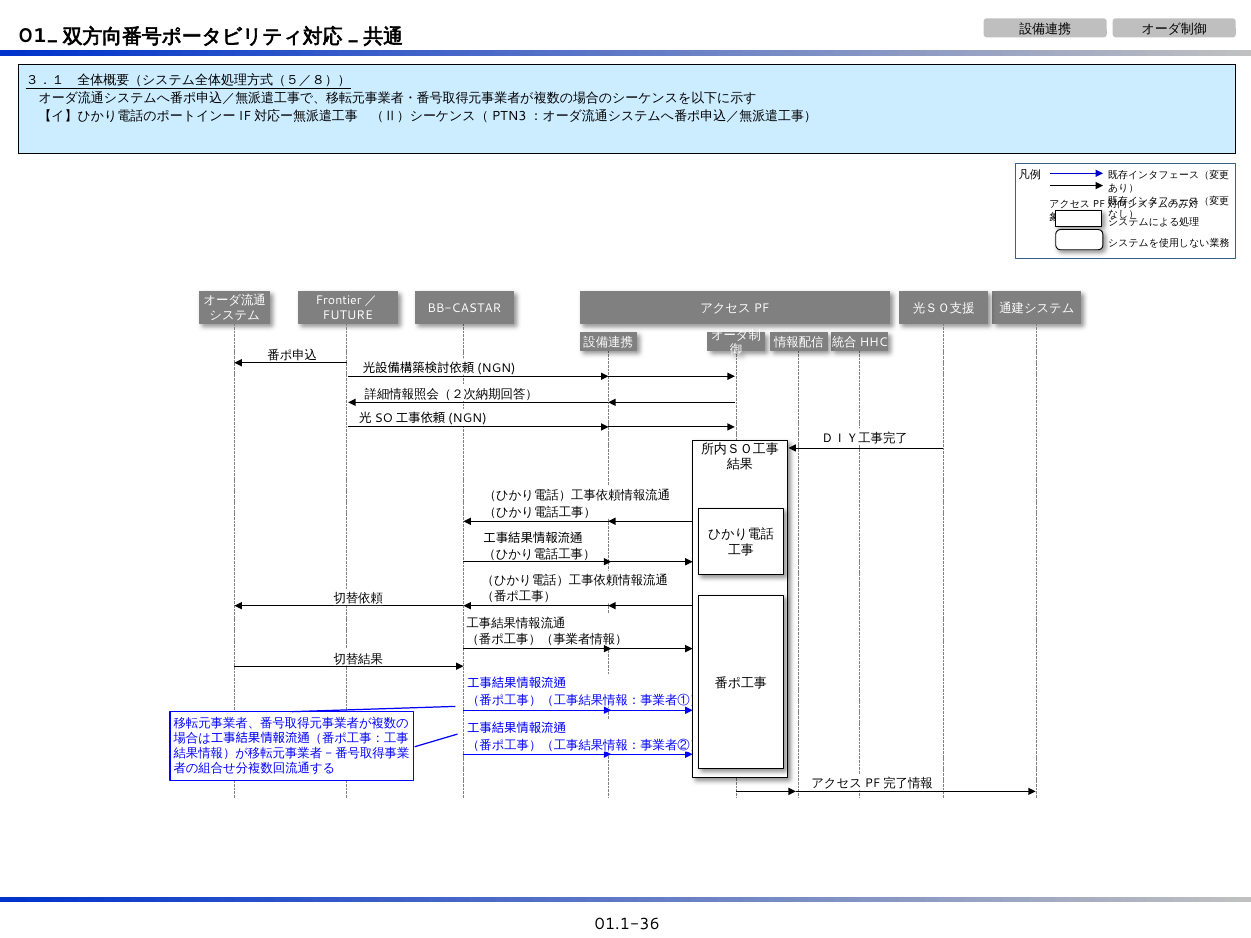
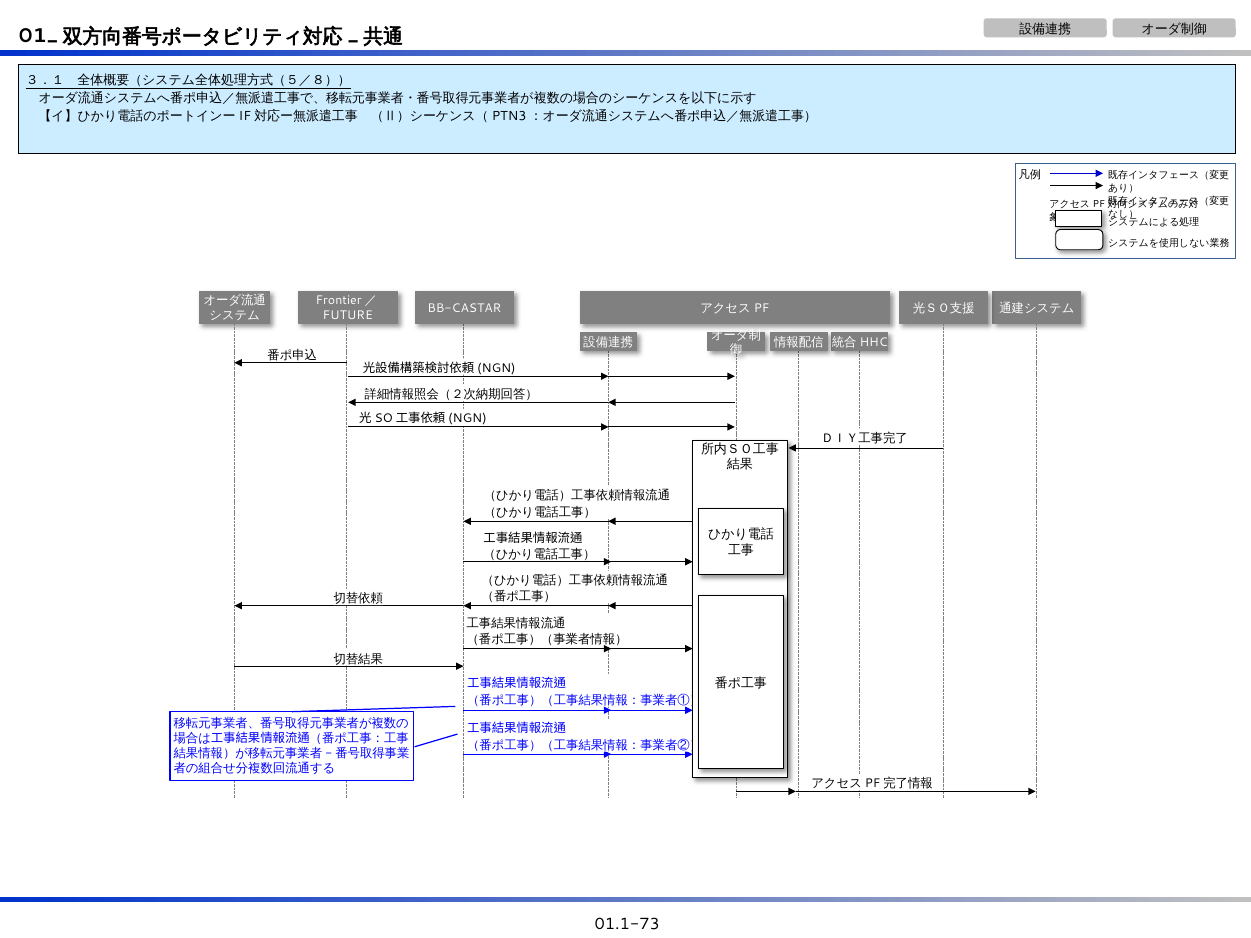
01.1-36: 01.1-36 -> 01.1-73 (627, 924)
